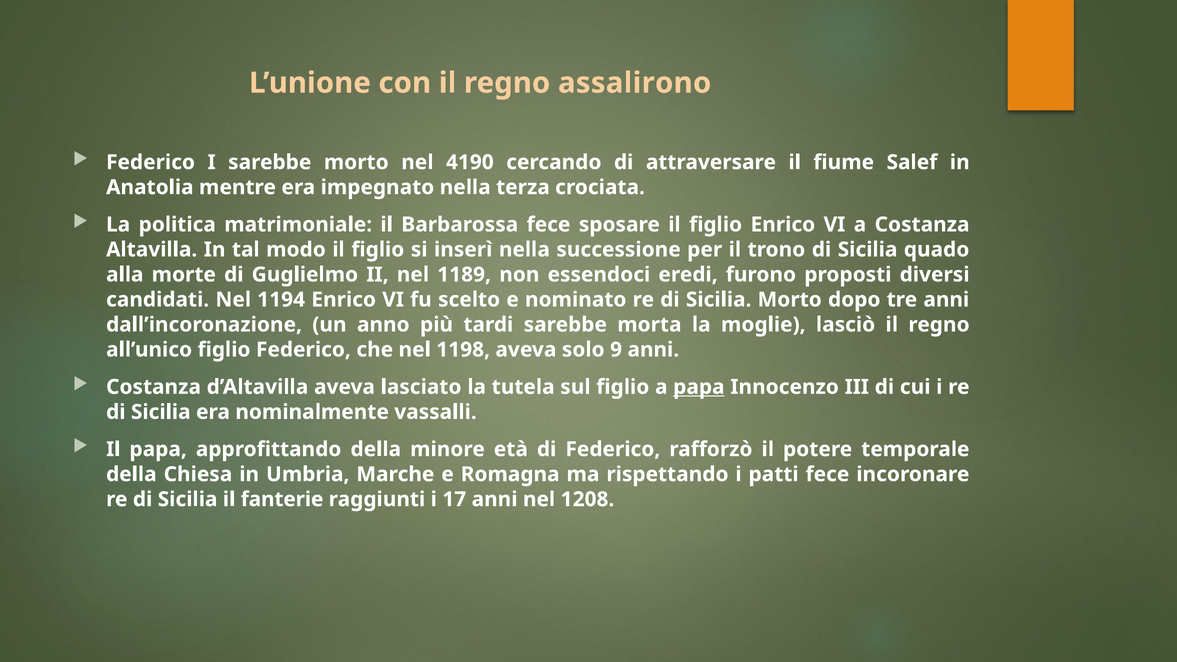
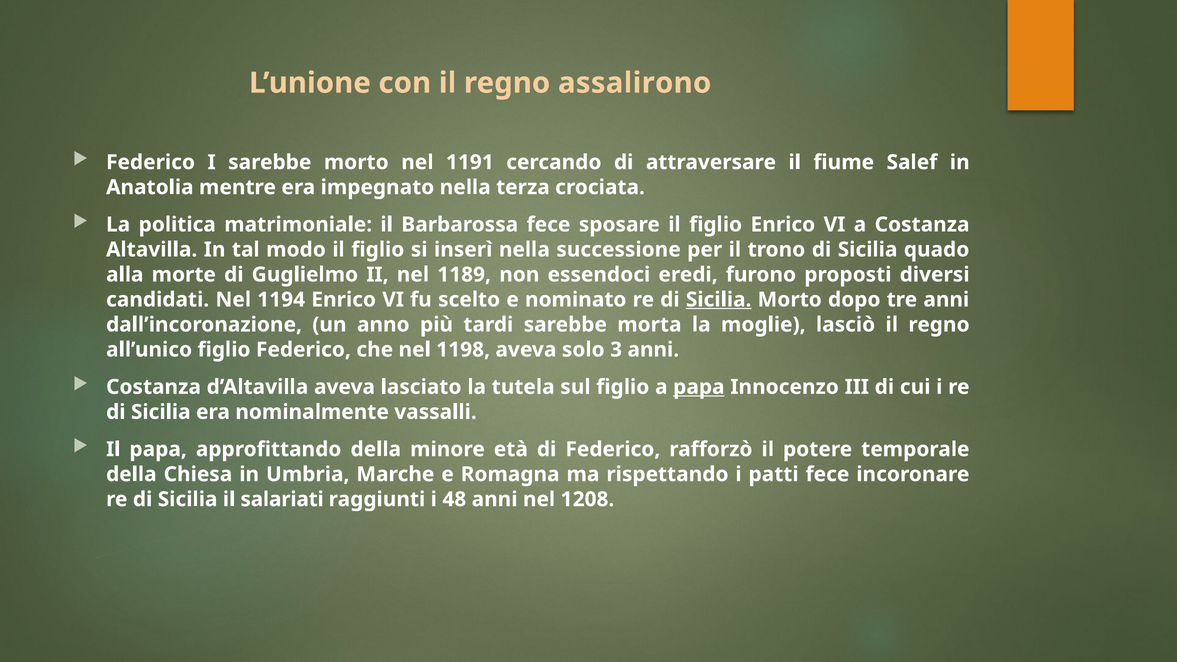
4190: 4190 -> 1191 (470, 162)
Sicilia underline: none -> present (719, 300)
9: 9 -> 3 (616, 350)
fanterie: fanterie -> salariati (282, 499)
17: 17 -> 48 (454, 499)
